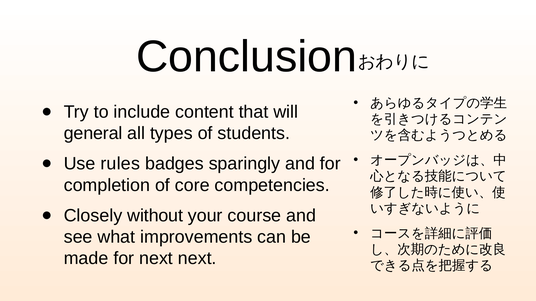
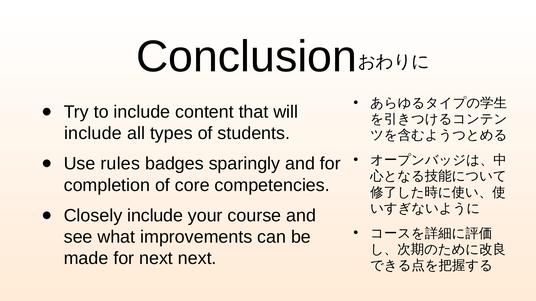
general: general -> include (93, 134)
Closely without: without -> include (155, 216)
